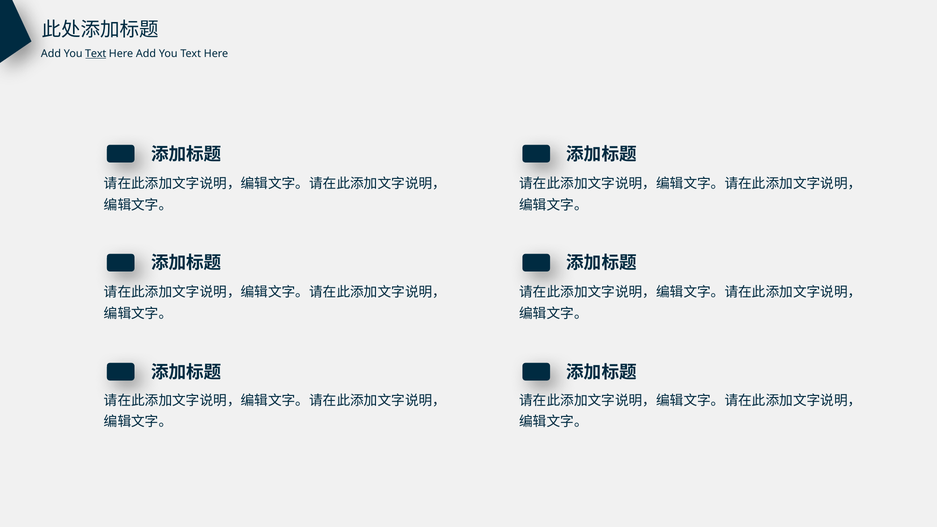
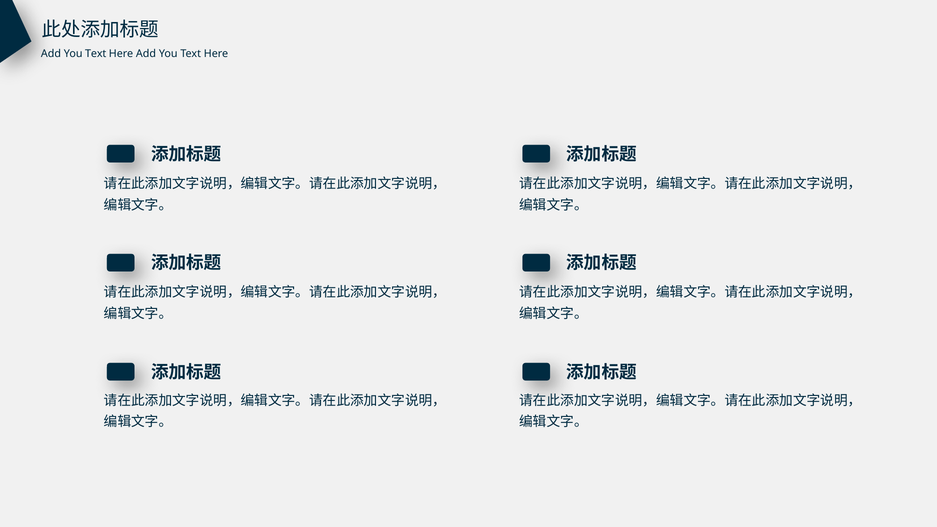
Text underline: present -> none (96, 54)
